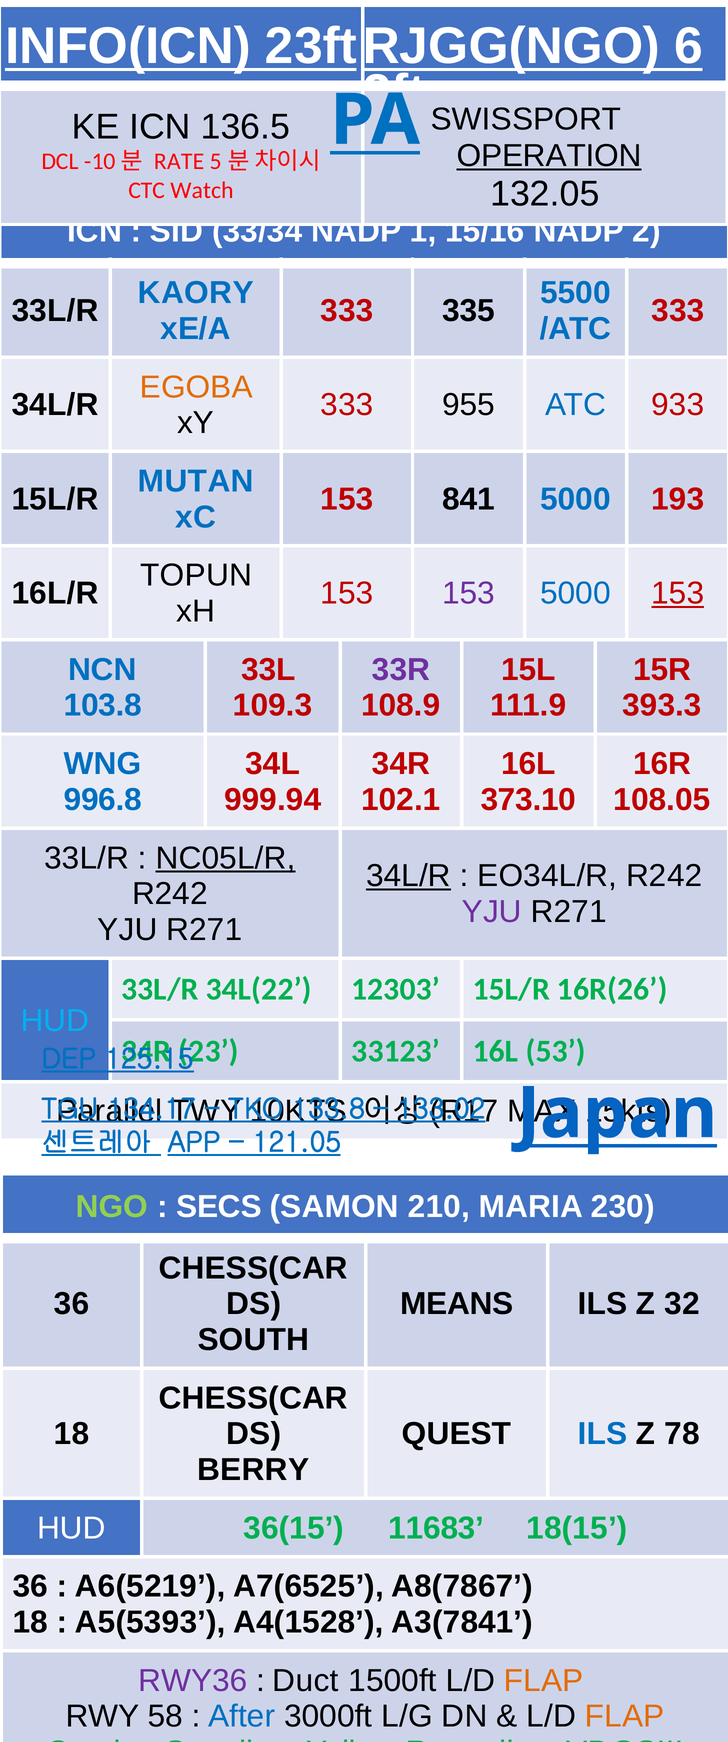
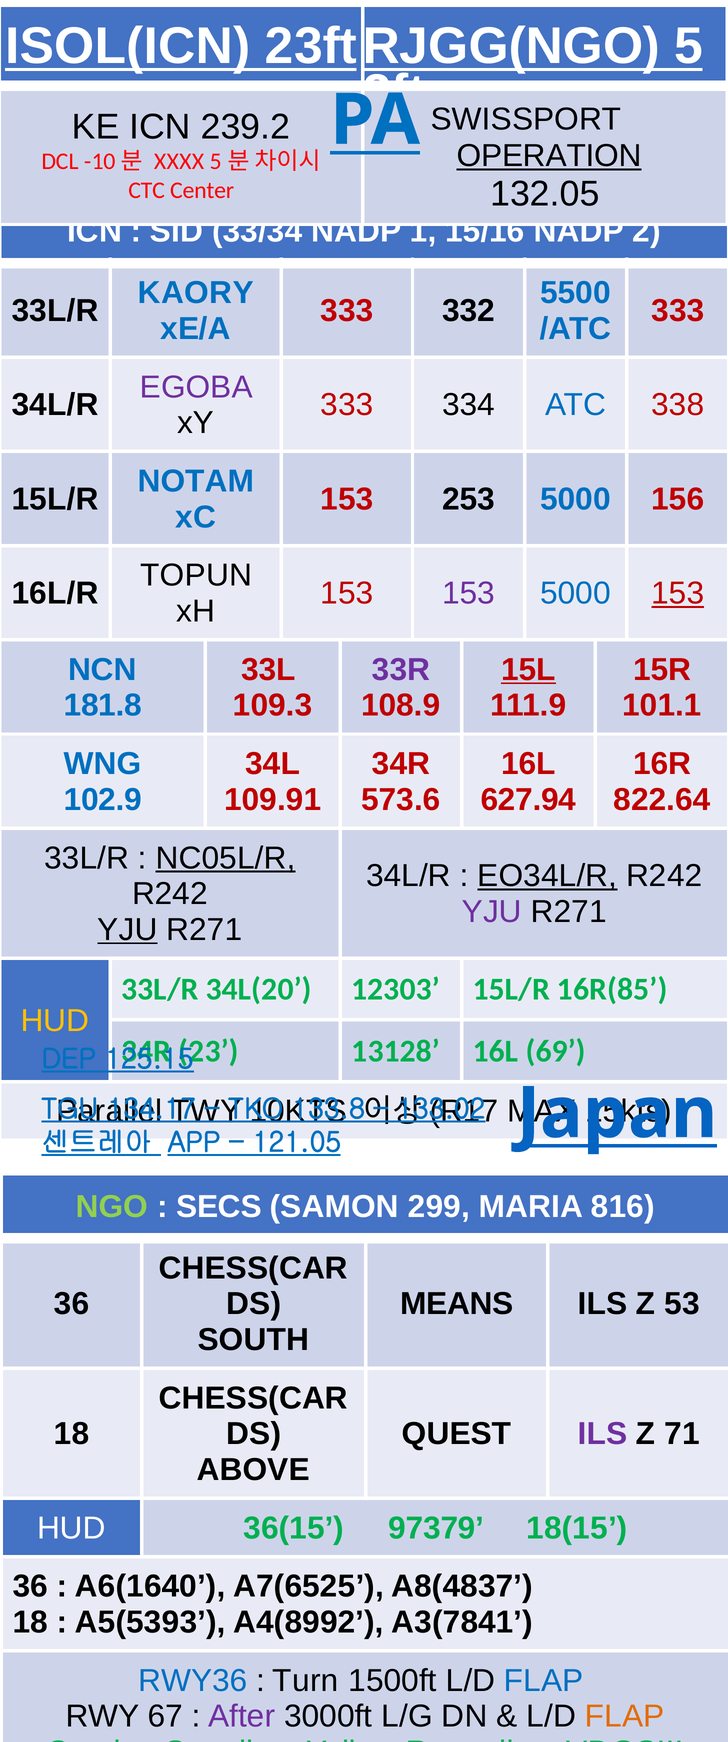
INFO(ICN: INFO(ICN -> ISOL(ICN (128, 46)
6: 6 -> 5 (689, 46)
136.5: 136.5 -> 239.2 (245, 127)
RATE: RATE -> XXXX (179, 161)
Watch: Watch -> Center (202, 190)
335: 335 -> 332 (469, 311)
EGOBA colour: orange -> purple (196, 387)
955: 955 -> 334 (469, 405)
933: 933 -> 338 (678, 405)
MUTAN: MUTAN -> NOTAM (196, 481)
841: 841 -> 253 (469, 499)
193: 193 -> 156 (678, 499)
15L underline: none -> present (529, 670)
103.8: 103.8 -> 181.8 (103, 705)
393.3: 393.3 -> 101.1 (662, 705)
996.8: 996.8 -> 102.9 (103, 800)
999.94: 999.94 -> 109.91 (273, 800)
102.1: 102.1 -> 573.6 (401, 800)
373.10: 373.10 -> 627.94 (528, 800)
108.05: 108.05 -> 822.64 (662, 800)
34L/R underline: present -> none (408, 876)
EO34L/R underline: none -> present (547, 876)
YJU underline: none -> present (127, 930)
34L(22: 34L(22 -> 34L(20 (259, 989)
16R(26: 16R(26 -> 16R(85 (612, 989)
HUD colour: light blue -> yellow (55, 1020)
33123: 33123 -> 13128 (396, 1051)
53: 53 -> 69 (556, 1051)
210: 210 -> 299 (439, 1207)
230: 230 -> 816 (623, 1207)
32: 32 -> 53 (682, 1304)
ILS colour: blue -> purple (603, 1434)
78: 78 -> 71 (682, 1434)
BERRY: BERRY -> ABOVE (253, 1469)
11683: 11683 -> 97379 (436, 1528)
A6(5219: A6(5219 -> A6(1640 (150, 1586)
A8(7867: A8(7867 -> A8(4837 (462, 1586)
A4(1528: A4(1528 -> A4(8992 (309, 1622)
RWY36 colour: purple -> blue (193, 1681)
Duct: Duct -> Turn (305, 1681)
FLAP colour: orange -> blue (544, 1681)
58: 58 -> 67 (165, 1716)
After colour: blue -> purple (242, 1716)
